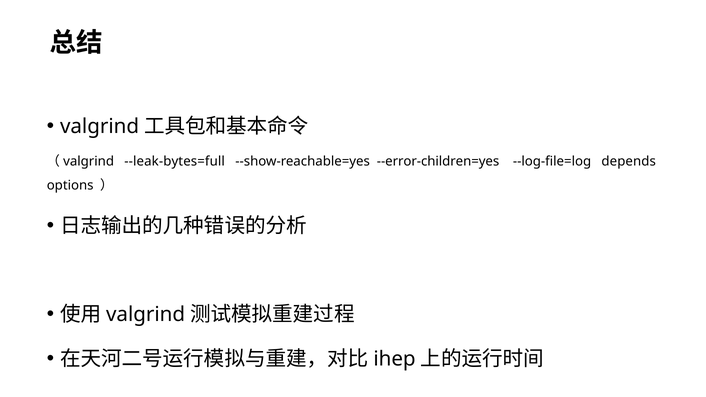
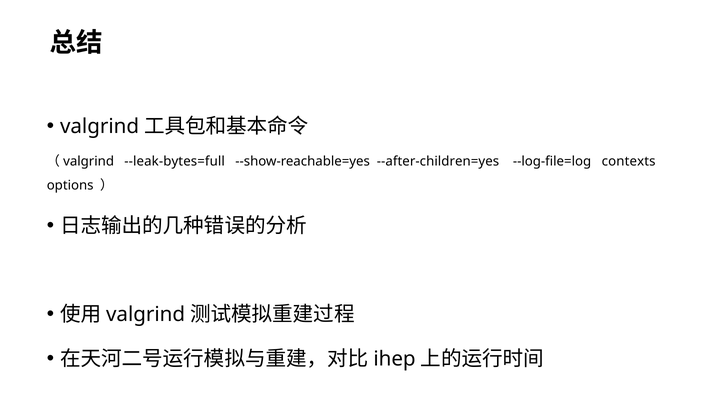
--error-children=yes: --error-children=yes -> --after-children=yes (438, 162)
depends: depends -> contexts (629, 162)
